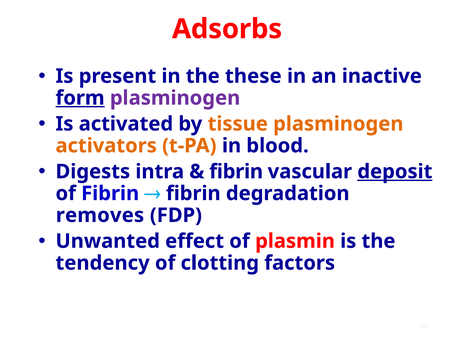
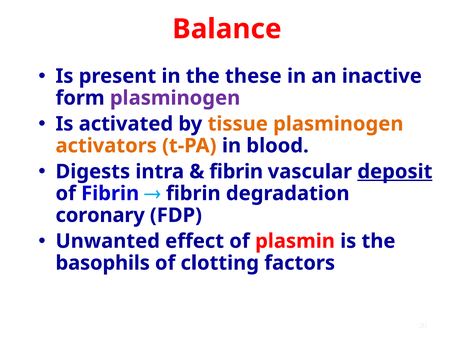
Adsorbs: Adsorbs -> Balance (227, 29)
form underline: present -> none (80, 98)
removes: removes -> coronary (100, 215)
tendency: tendency -> basophils (103, 263)
